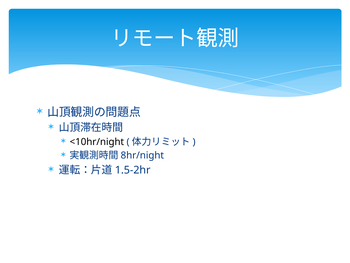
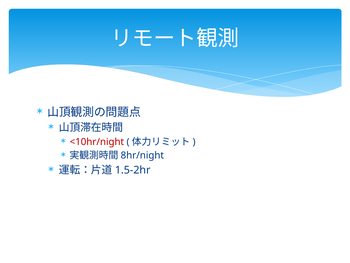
<10hr/night colour: black -> red (97, 142)
